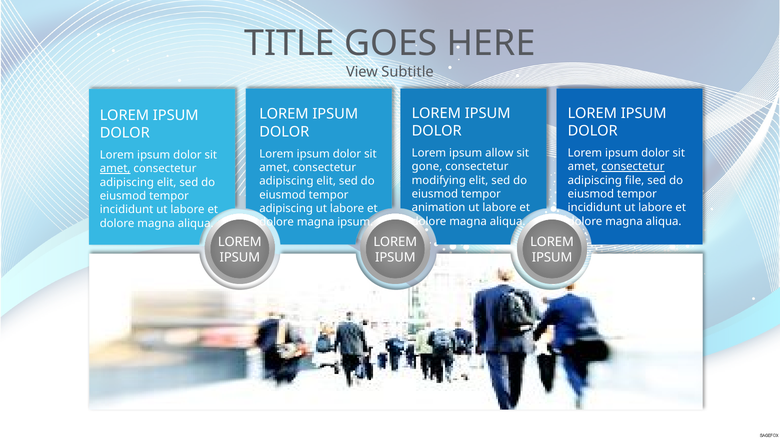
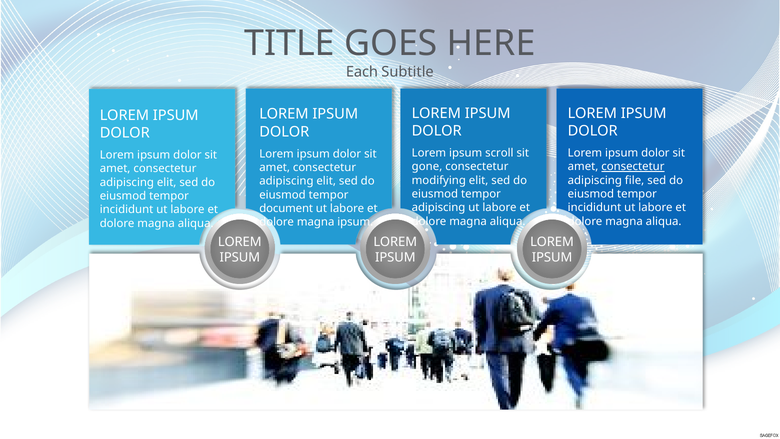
View: View -> Each (362, 72)
allow: allow -> scroll (499, 153)
amet underline: present -> none (115, 169)
animation: animation -> adipiscing (439, 207)
adipiscing: adipiscing -> document (286, 208)
